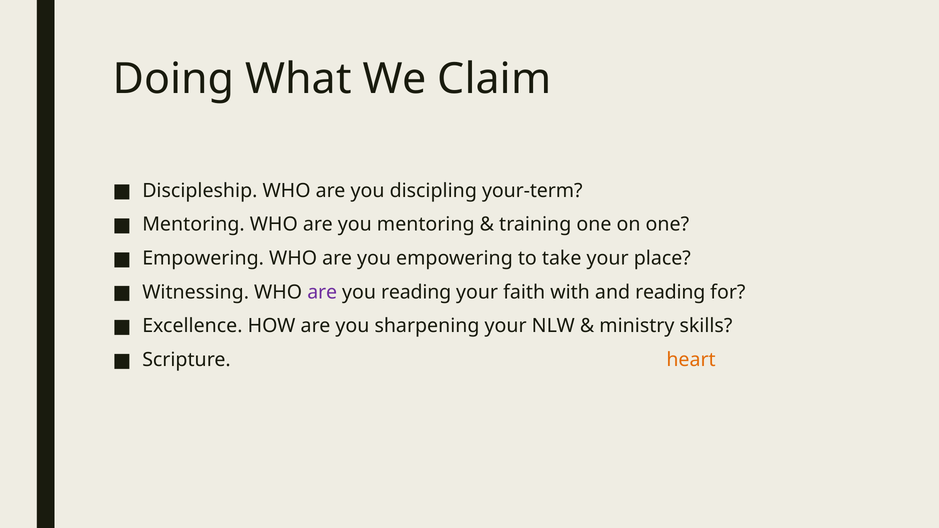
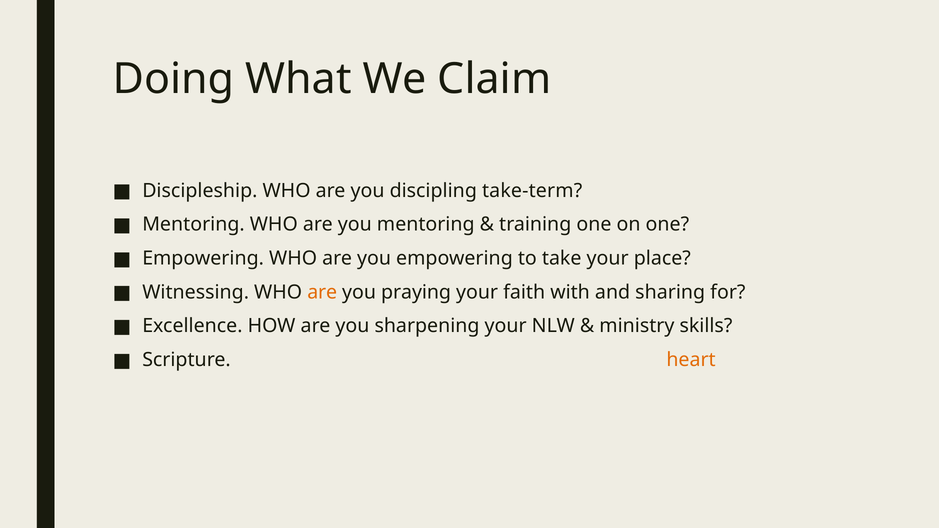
your-term: your-term -> take-term (532, 191)
are colour: purple -> orange (322, 292)
you reading: reading -> praying (416, 292)
and reading: reading -> sharing (670, 292)
